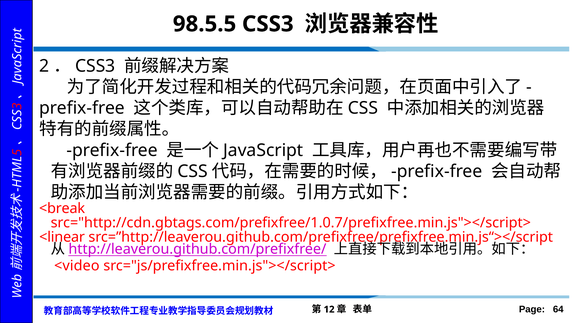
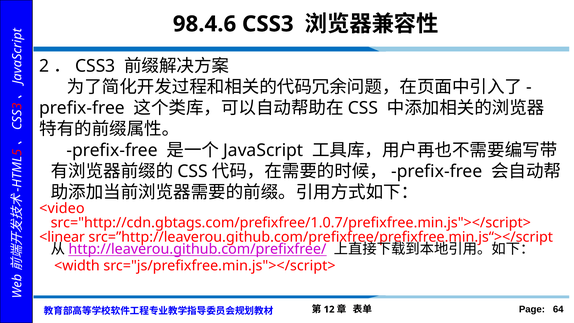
98.5.5: 98.5.5 -> 98.4.6 (205, 24)
<break: <break -> <video (62, 208)
<video: <video -> <width (77, 266)
